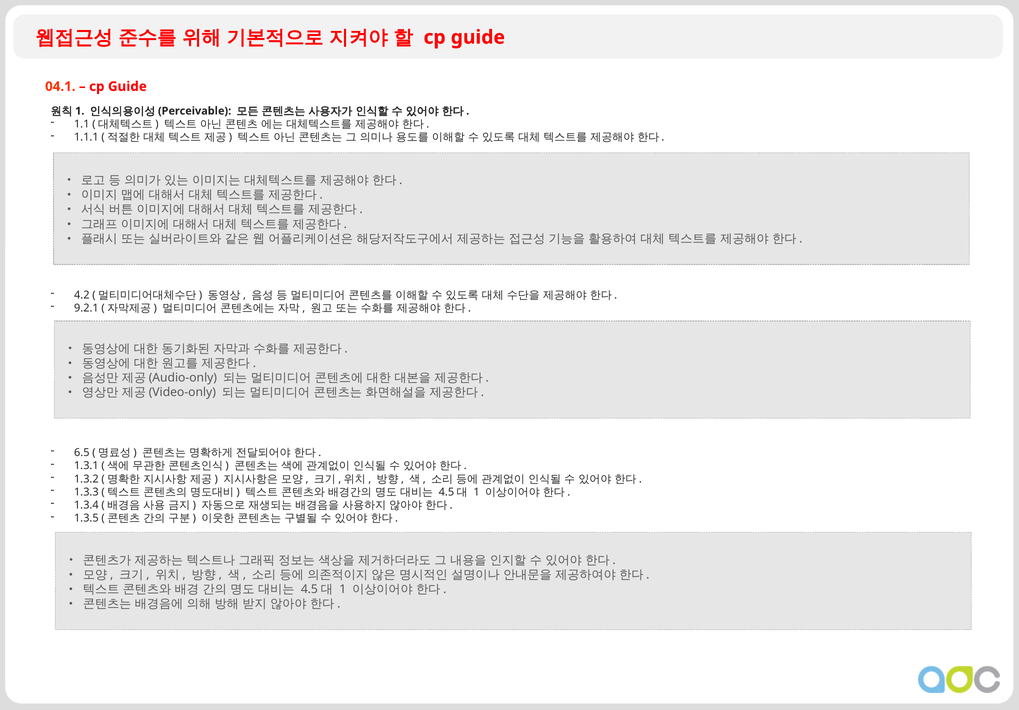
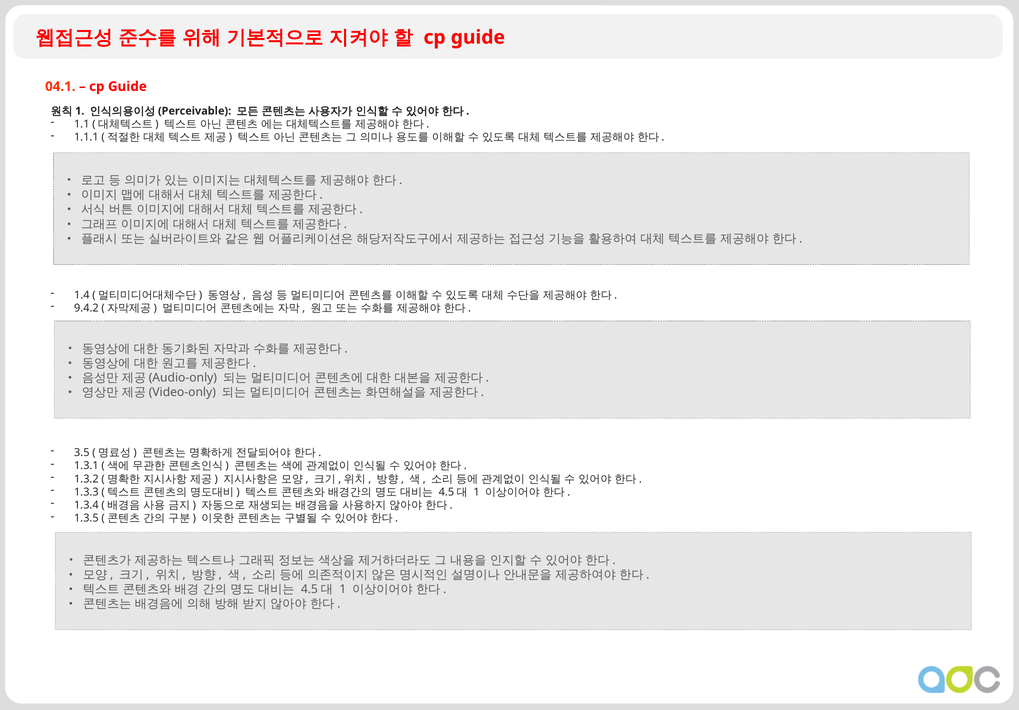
4.2: 4.2 -> 1.4 (82, 295)
9.2.1: 9.2.1 -> 9.4.2 (86, 308)
6.5: 6.5 -> 3.5 (82, 452)
